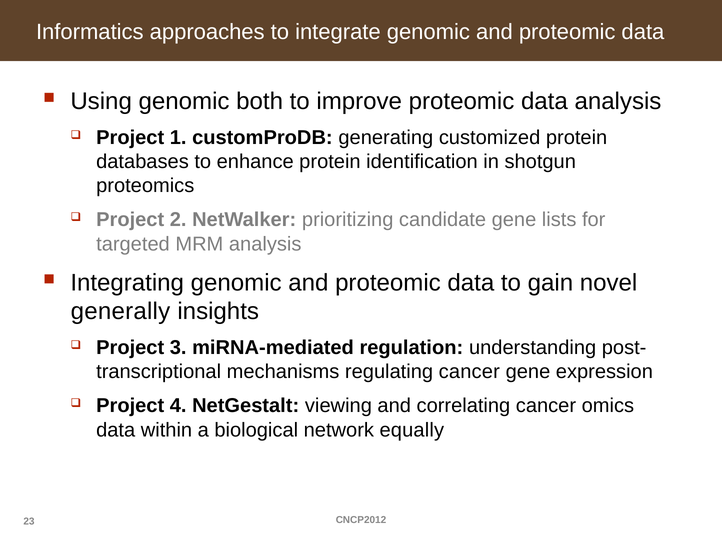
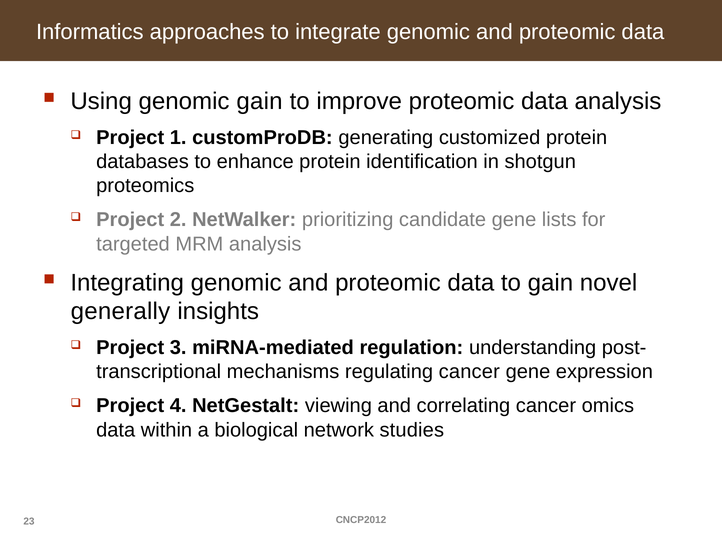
genomic both: both -> gain (259, 102)
equally: equally -> studies (412, 430)
